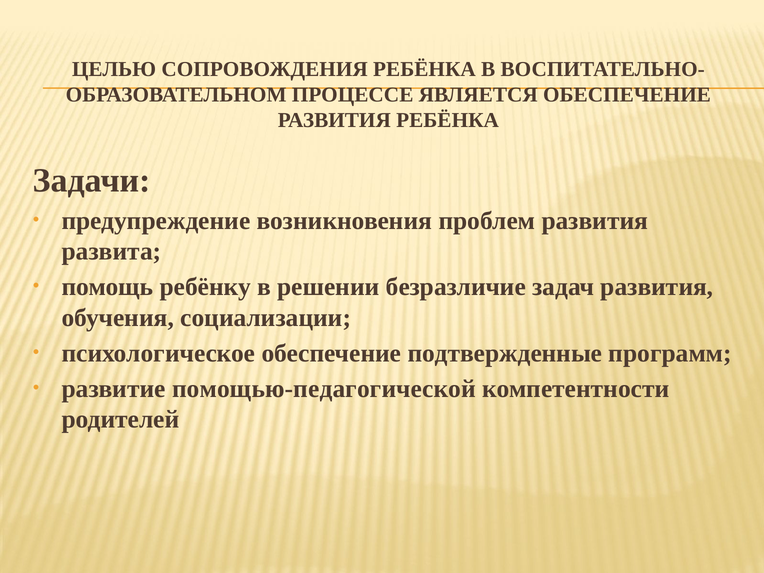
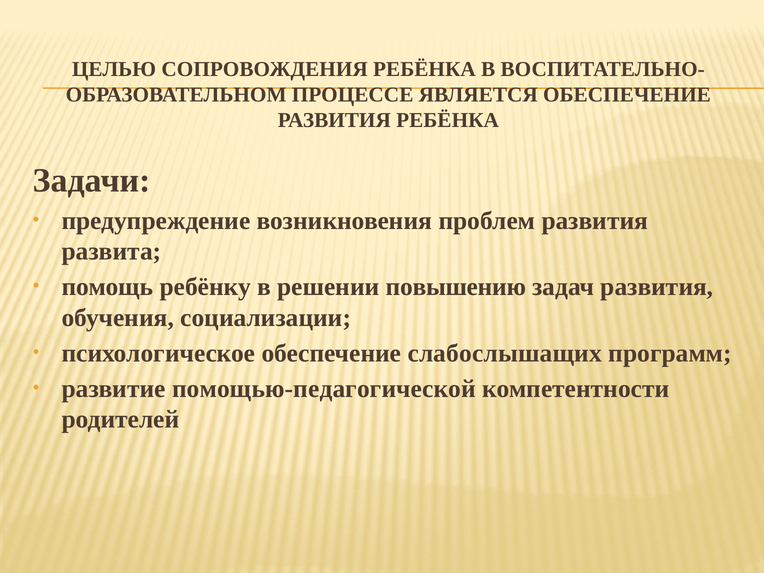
безразличие: безразличие -> повышению (456, 287)
подтвержденные: подтвержденные -> слабослышащих (505, 353)
